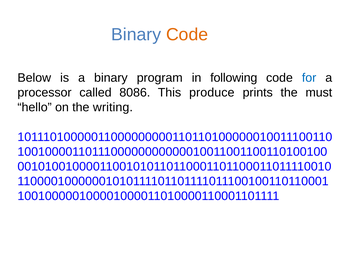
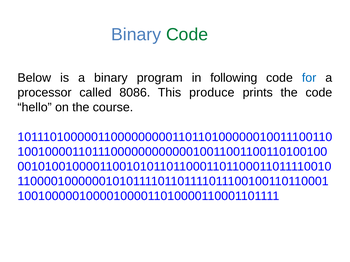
Code colour: orange -> green (187, 35)
the must: must -> code (319, 93)
writing: writing -> course (113, 108)
